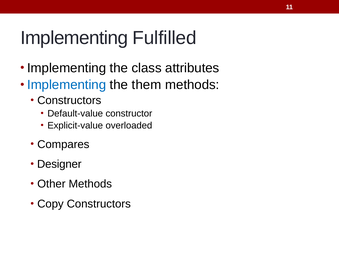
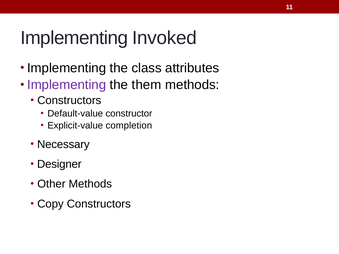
Fulfilled: Fulfilled -> Invoked (165, 38)
Implementing colour: blue -> purple (67, 85)
overloaded: overloaded -> completion (129, 126)
Compares: Compares -> Necessary (63, 144)
